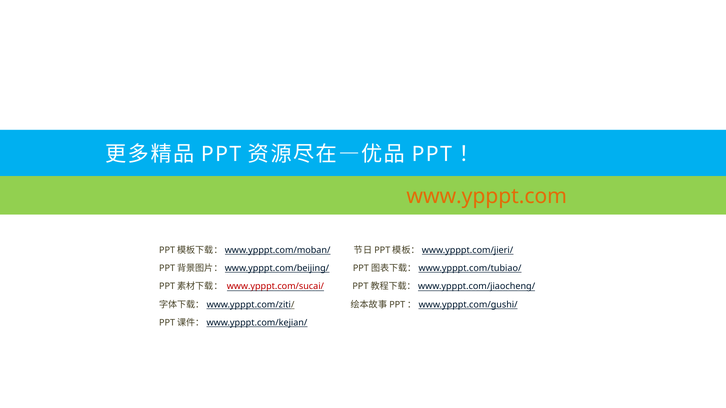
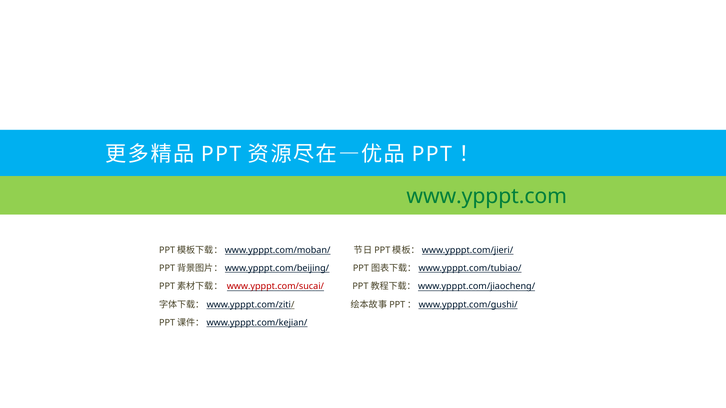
www.ypppt.com colour: orange -> green (487, 197)
